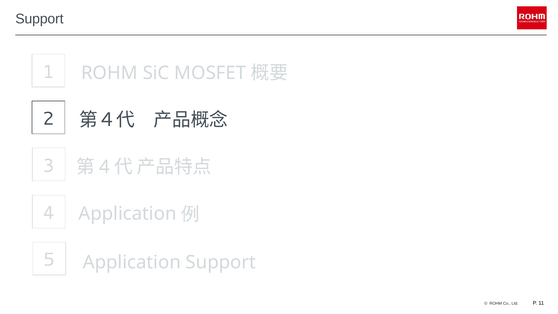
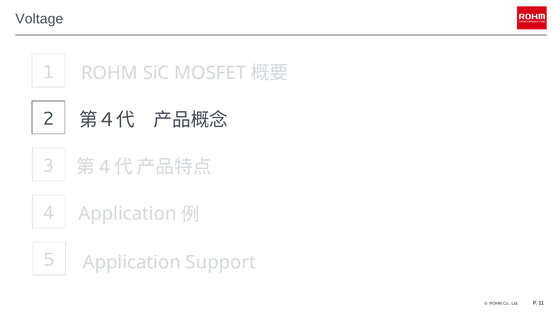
Support: Support -> Voltage (39, 19)
